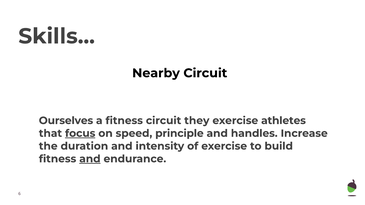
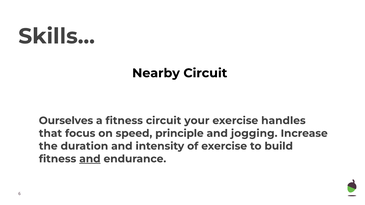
they: they -> your (197, 121)
athletes: athletes -> handles (283, 121)
focus underline: present -> none (80, 134)
handles: handles -> jogging (254, 134)
